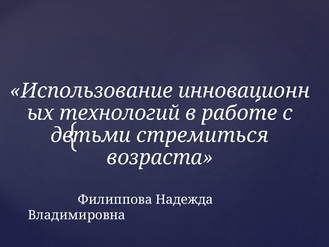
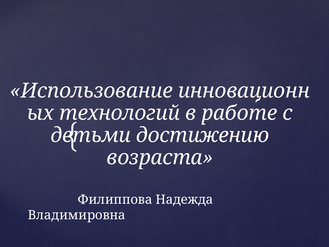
стремиться: стремиться -> достижению (203, 135)
